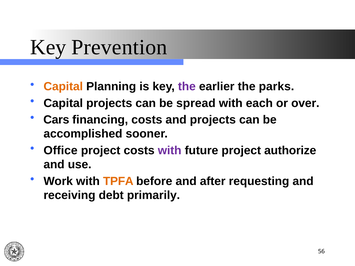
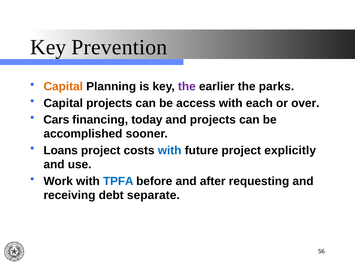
spread: spread -> access (196, 103)
financing costs: costs -> today (147, 120)
Office: Office -> Loans (61, 151)
with colour: purple -> blue (170, 151)
authorize: authorize -> explicitly (290, 151)
TPFA colour: orange -> blue (118, 181)
primarily: primarily -> separate (153, 195)
